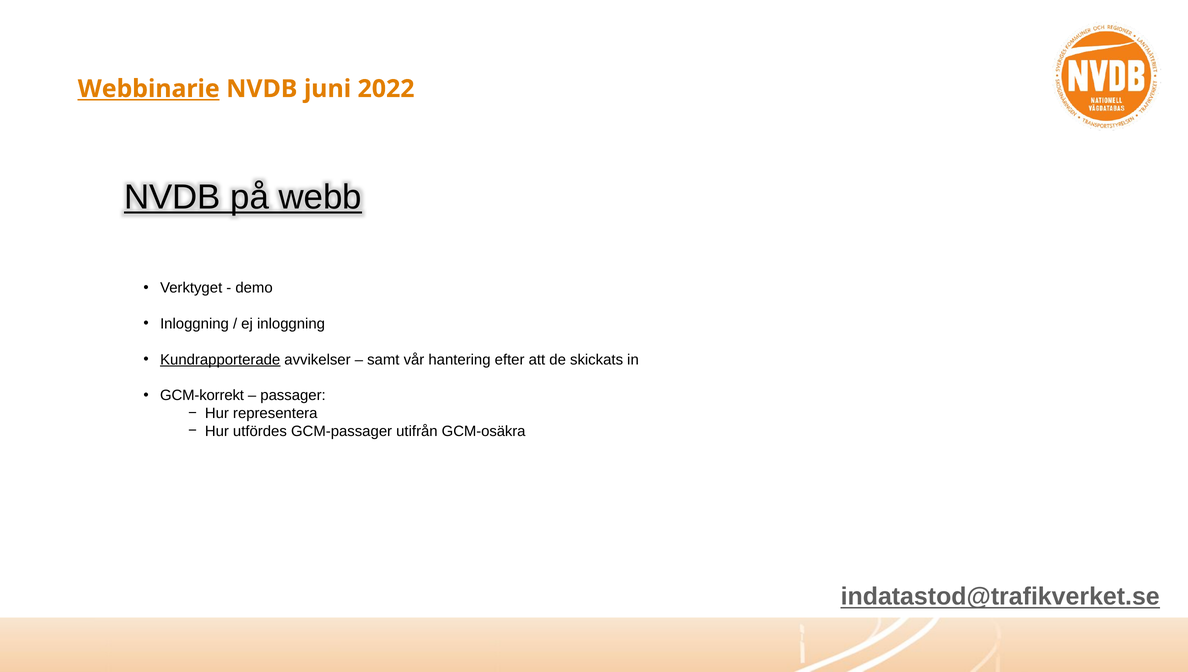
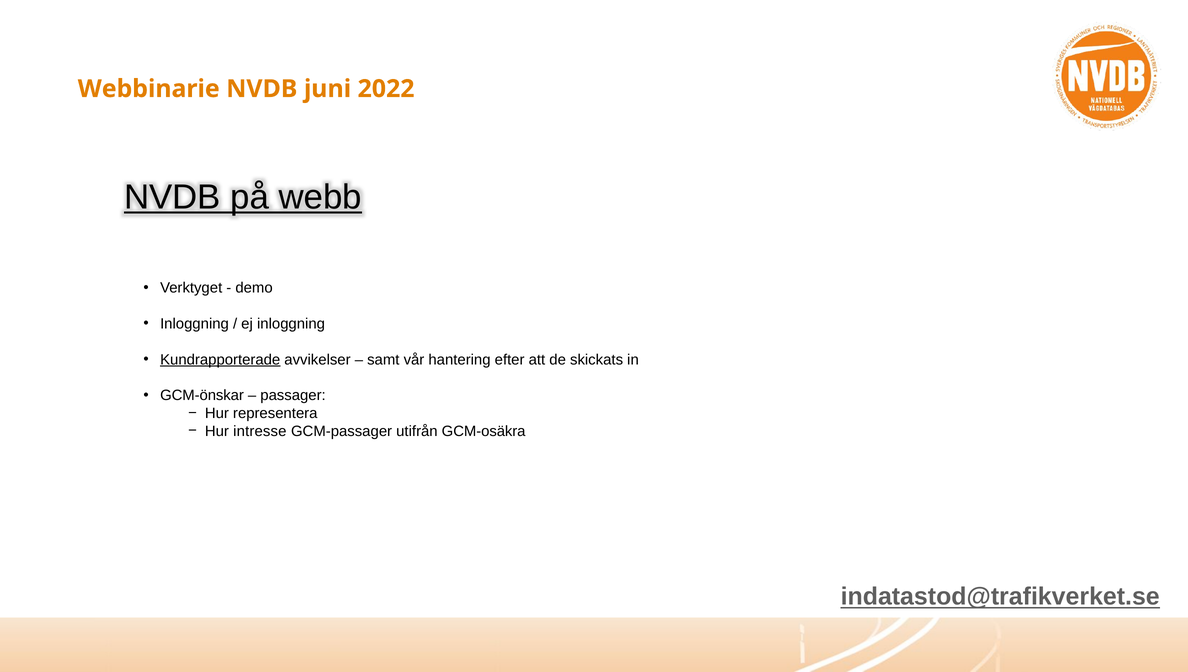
Webbinarie underline: present -> none (149, 89)
GCM-korrekt: GCM-korrekt -> GCM-önskar (202, 395)
utfördes: utfördes -> intresse (260, 431)
